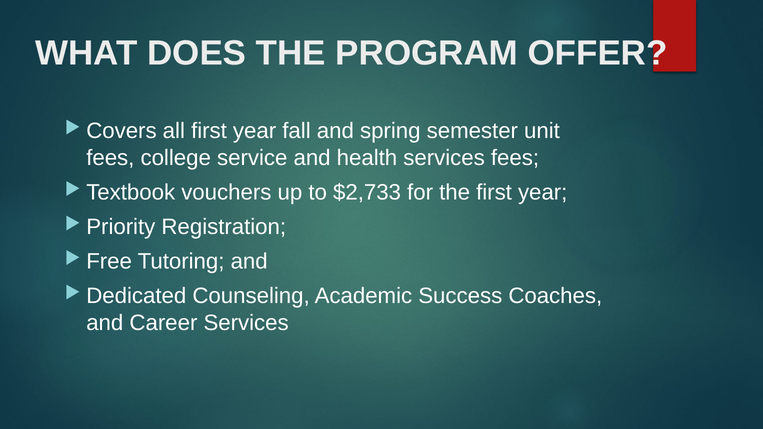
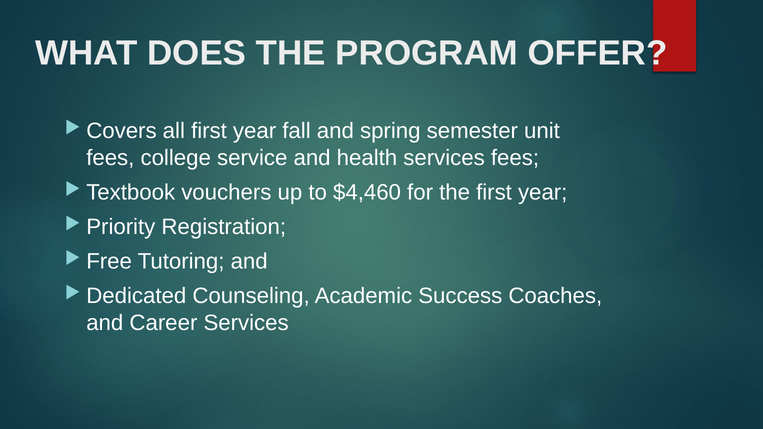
$2,733: $2,733 -> $4,460 (367, 192)
